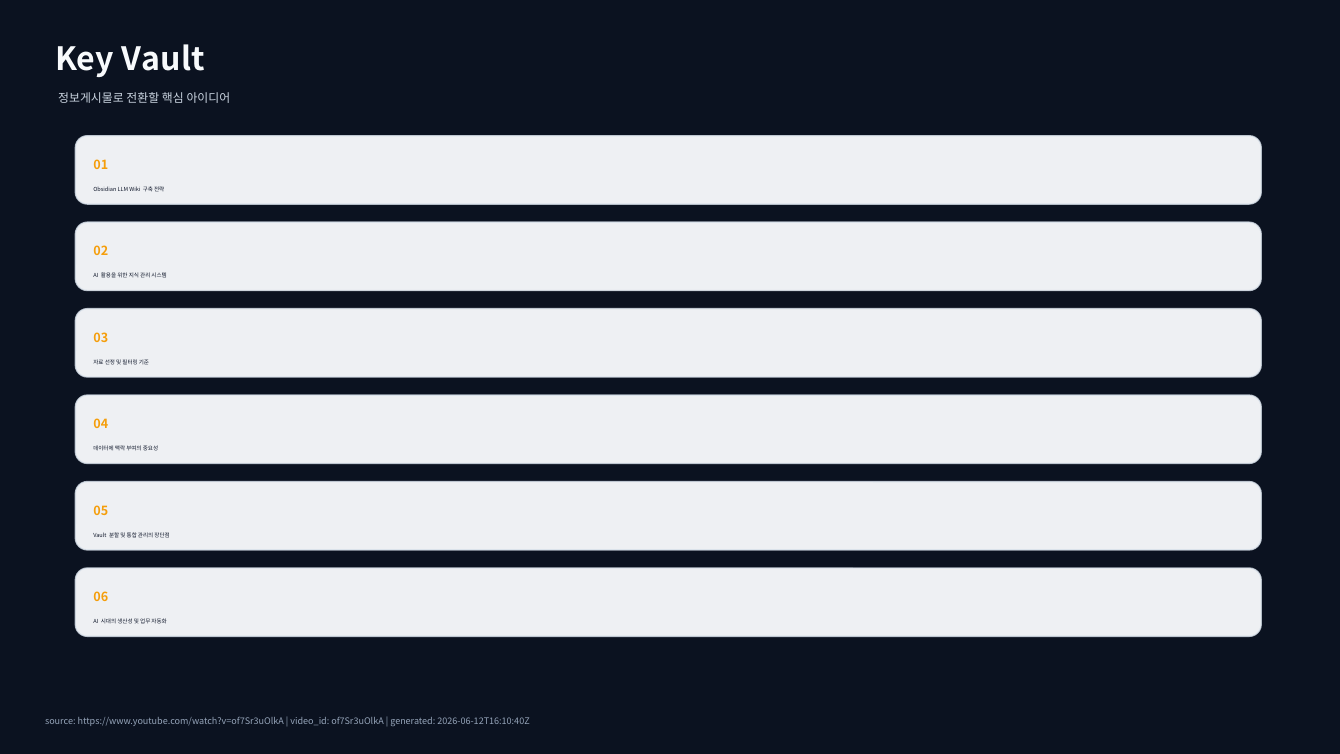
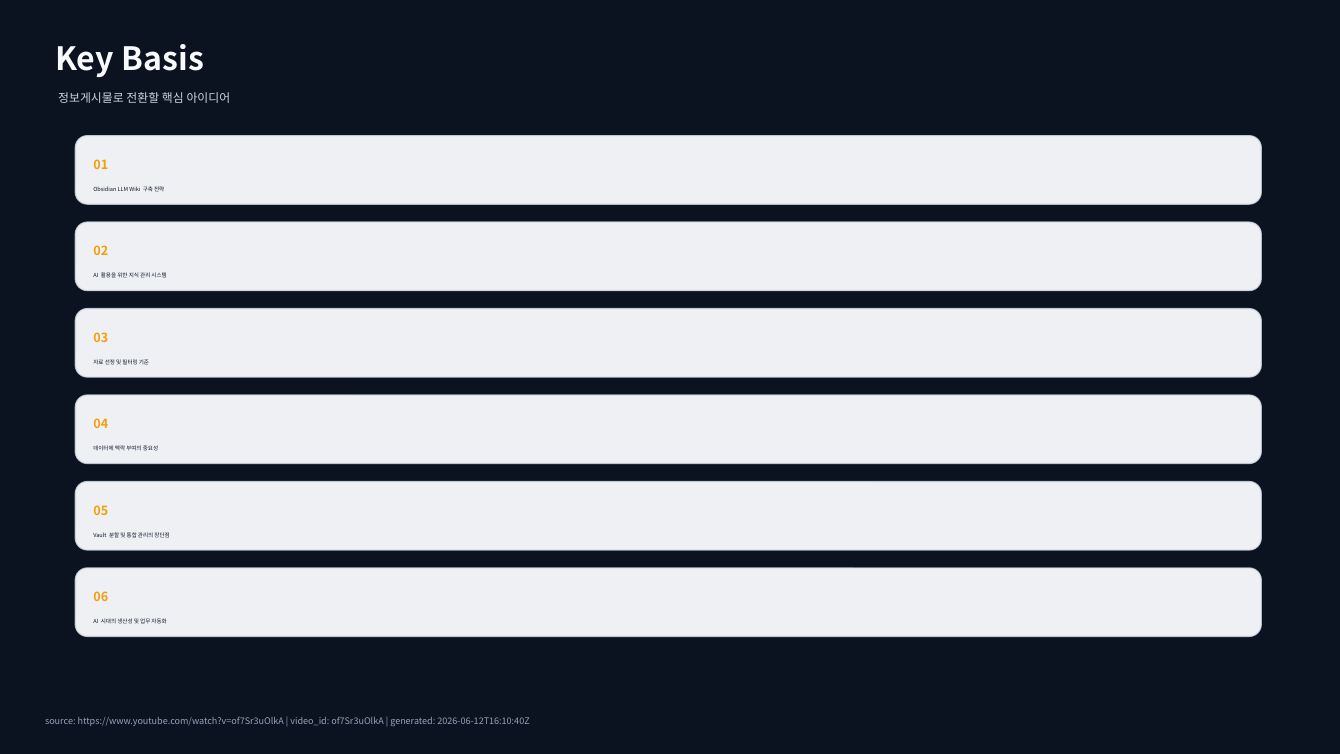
Key Vault: Vault -> Basis (163, 60)
